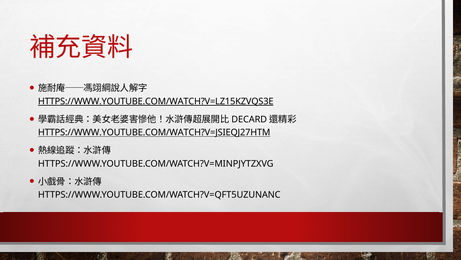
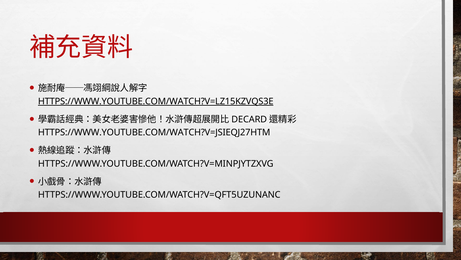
HTTPS://WWW.YOUTUBE.COM/WATCH?V=JSIEQJ27HTM underline: present -> none (154, 132)
